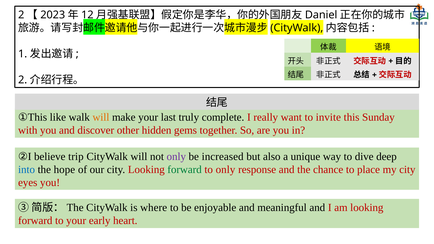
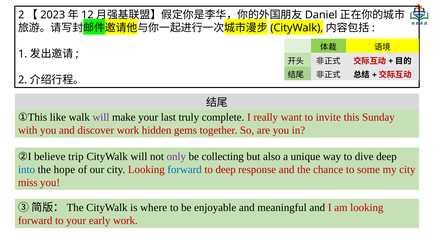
will colour: orange -> purple (101, 117)
discover other: other -> work (128, 130)
increased: increased -> collecting (223, 157)
forward colour: green -> blue (185, 170)
to only: only -> deep (226, 170)
place: place -> some (369, 170)
eyes: eyes -> miss (28, 183)
early heart: heart -> work (125, 221)
